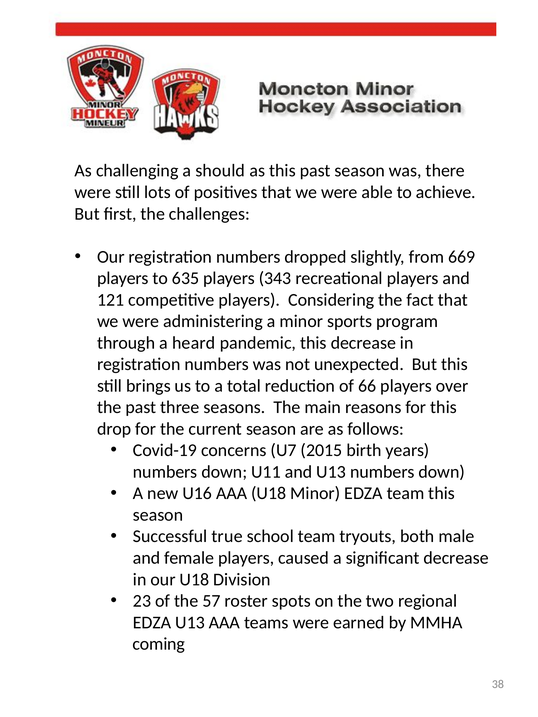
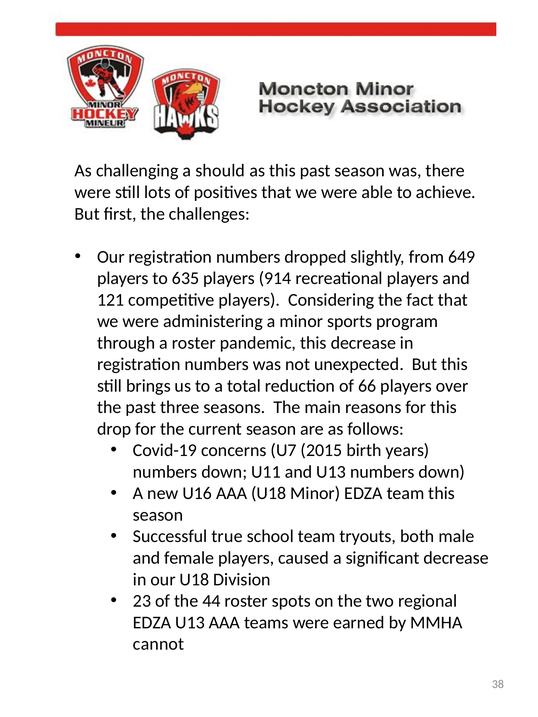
669: 669 -> 649 (462, 257)
343: 343 -> 914 (275, 278)
a heard: heard -> roster (194, 343)
57: 57 -> 44 (211, 601)
coming: coming -> cannot (159, 644)
